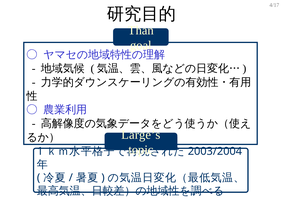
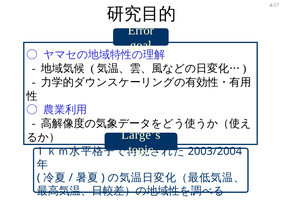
Than: Than -> Error (141, 30)
